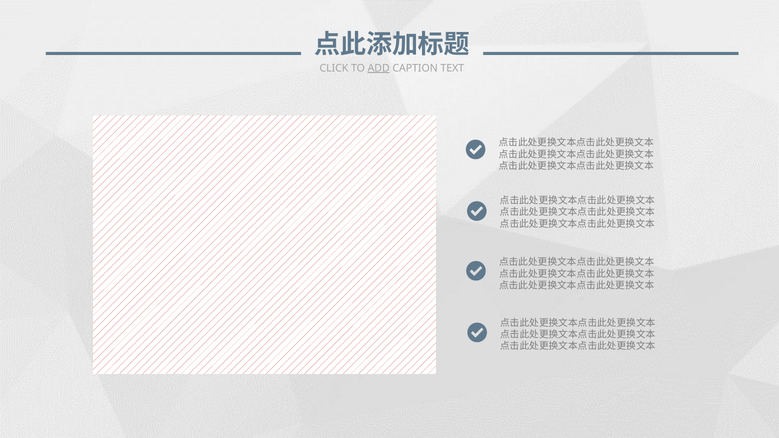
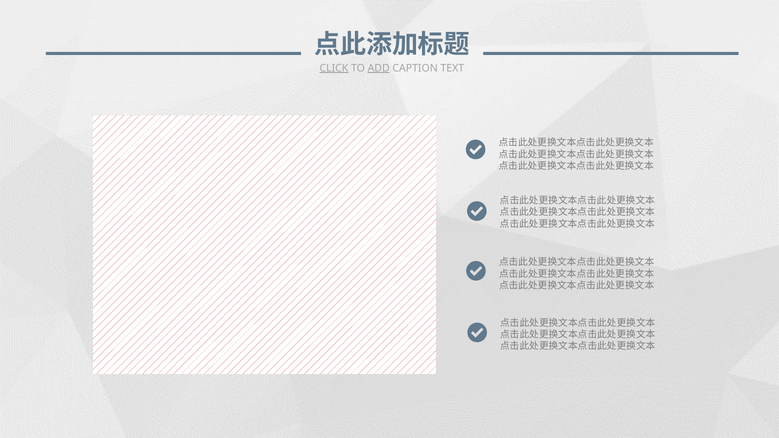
CLICK underline: none -> present (334, 68)
